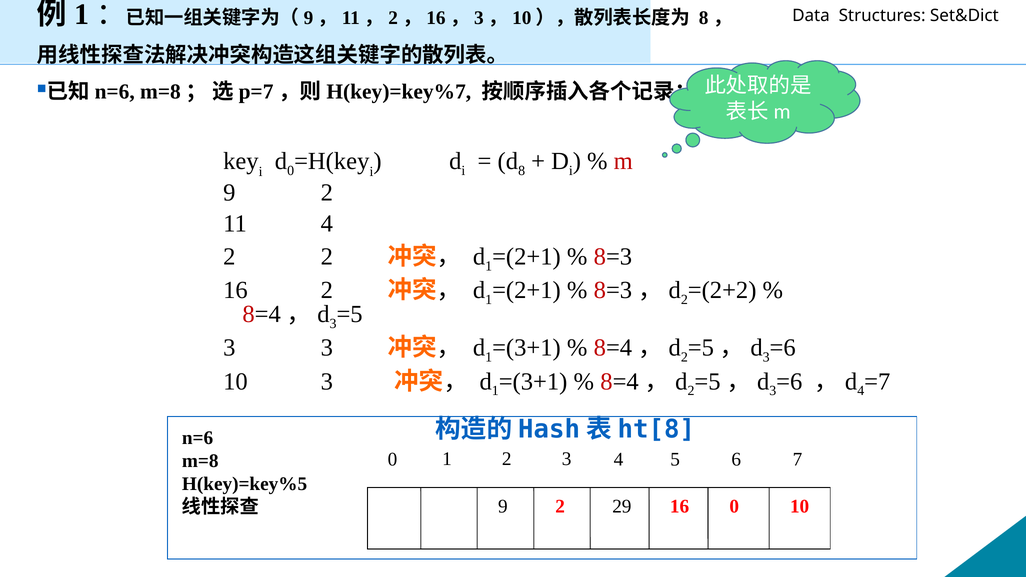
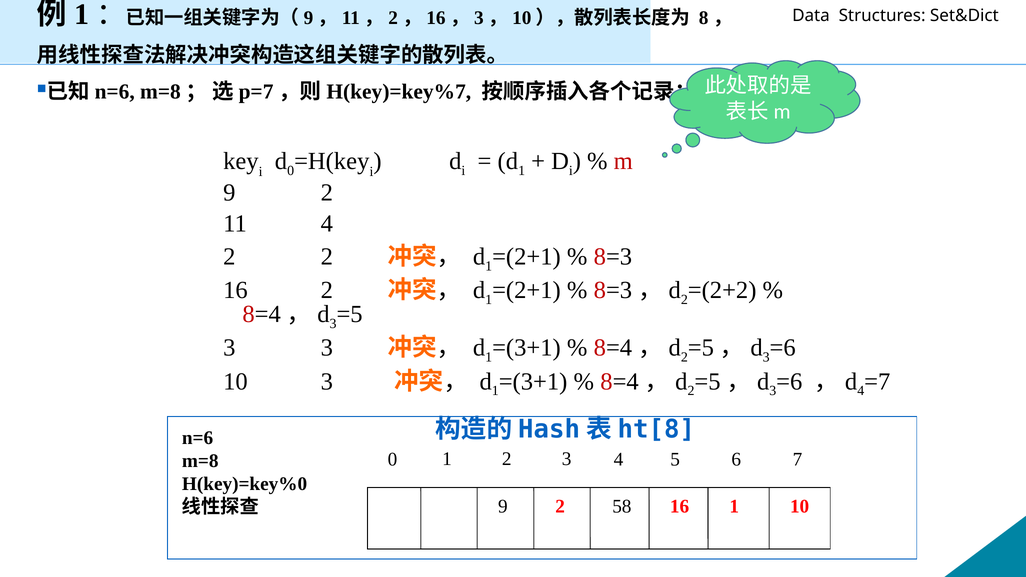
8: 8 -> 1 (522, 171)
H(key)=key%5: H(key)=key%5 -> H(key)=key%0 (245, 484)
29: 29 -> 58 (622, 506)
16 0: 0 -> 1 (734, 506)
